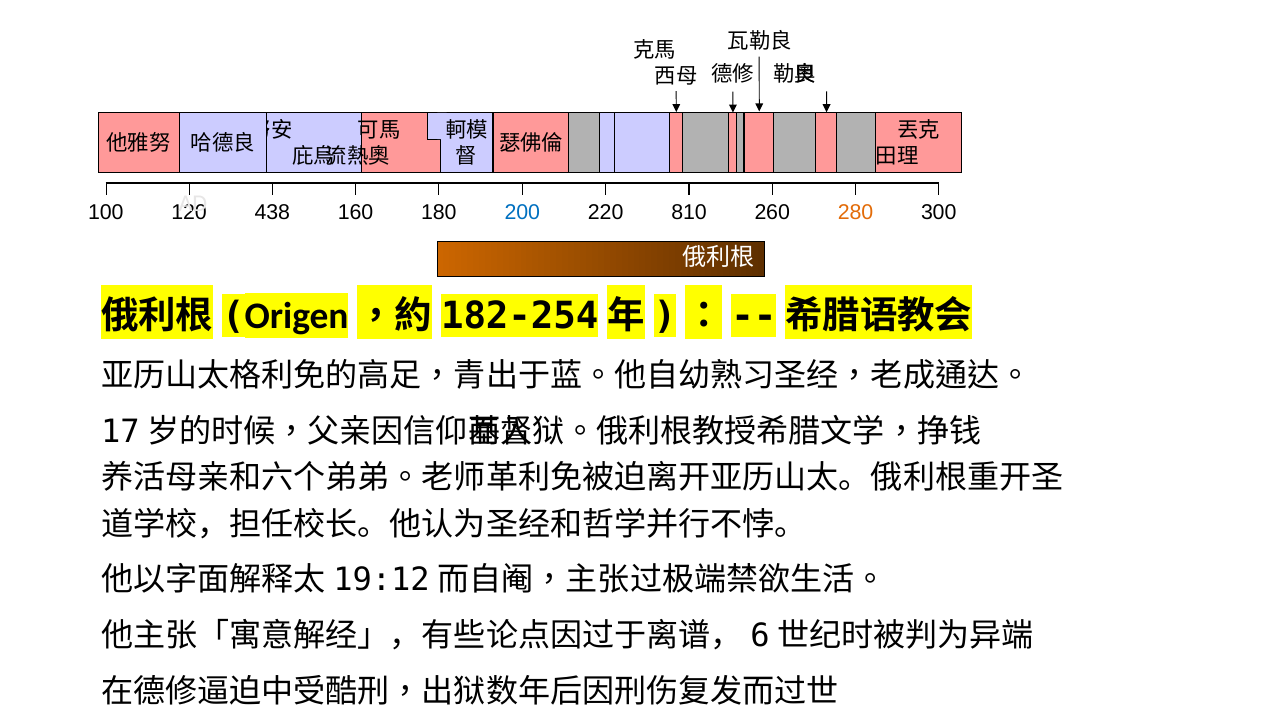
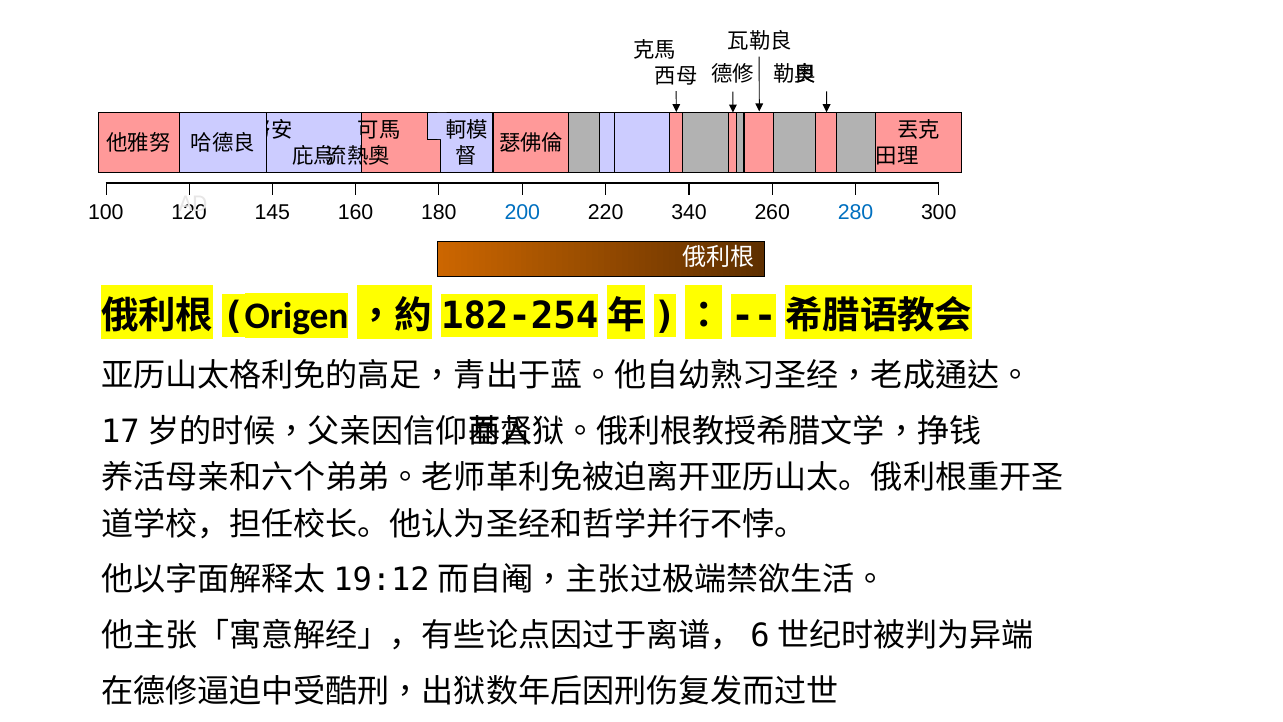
438: 438 -> 145 (272, 213)
810: 810 -> 340 (689, 213)
280 colour: orange -> blue (856, 213)
